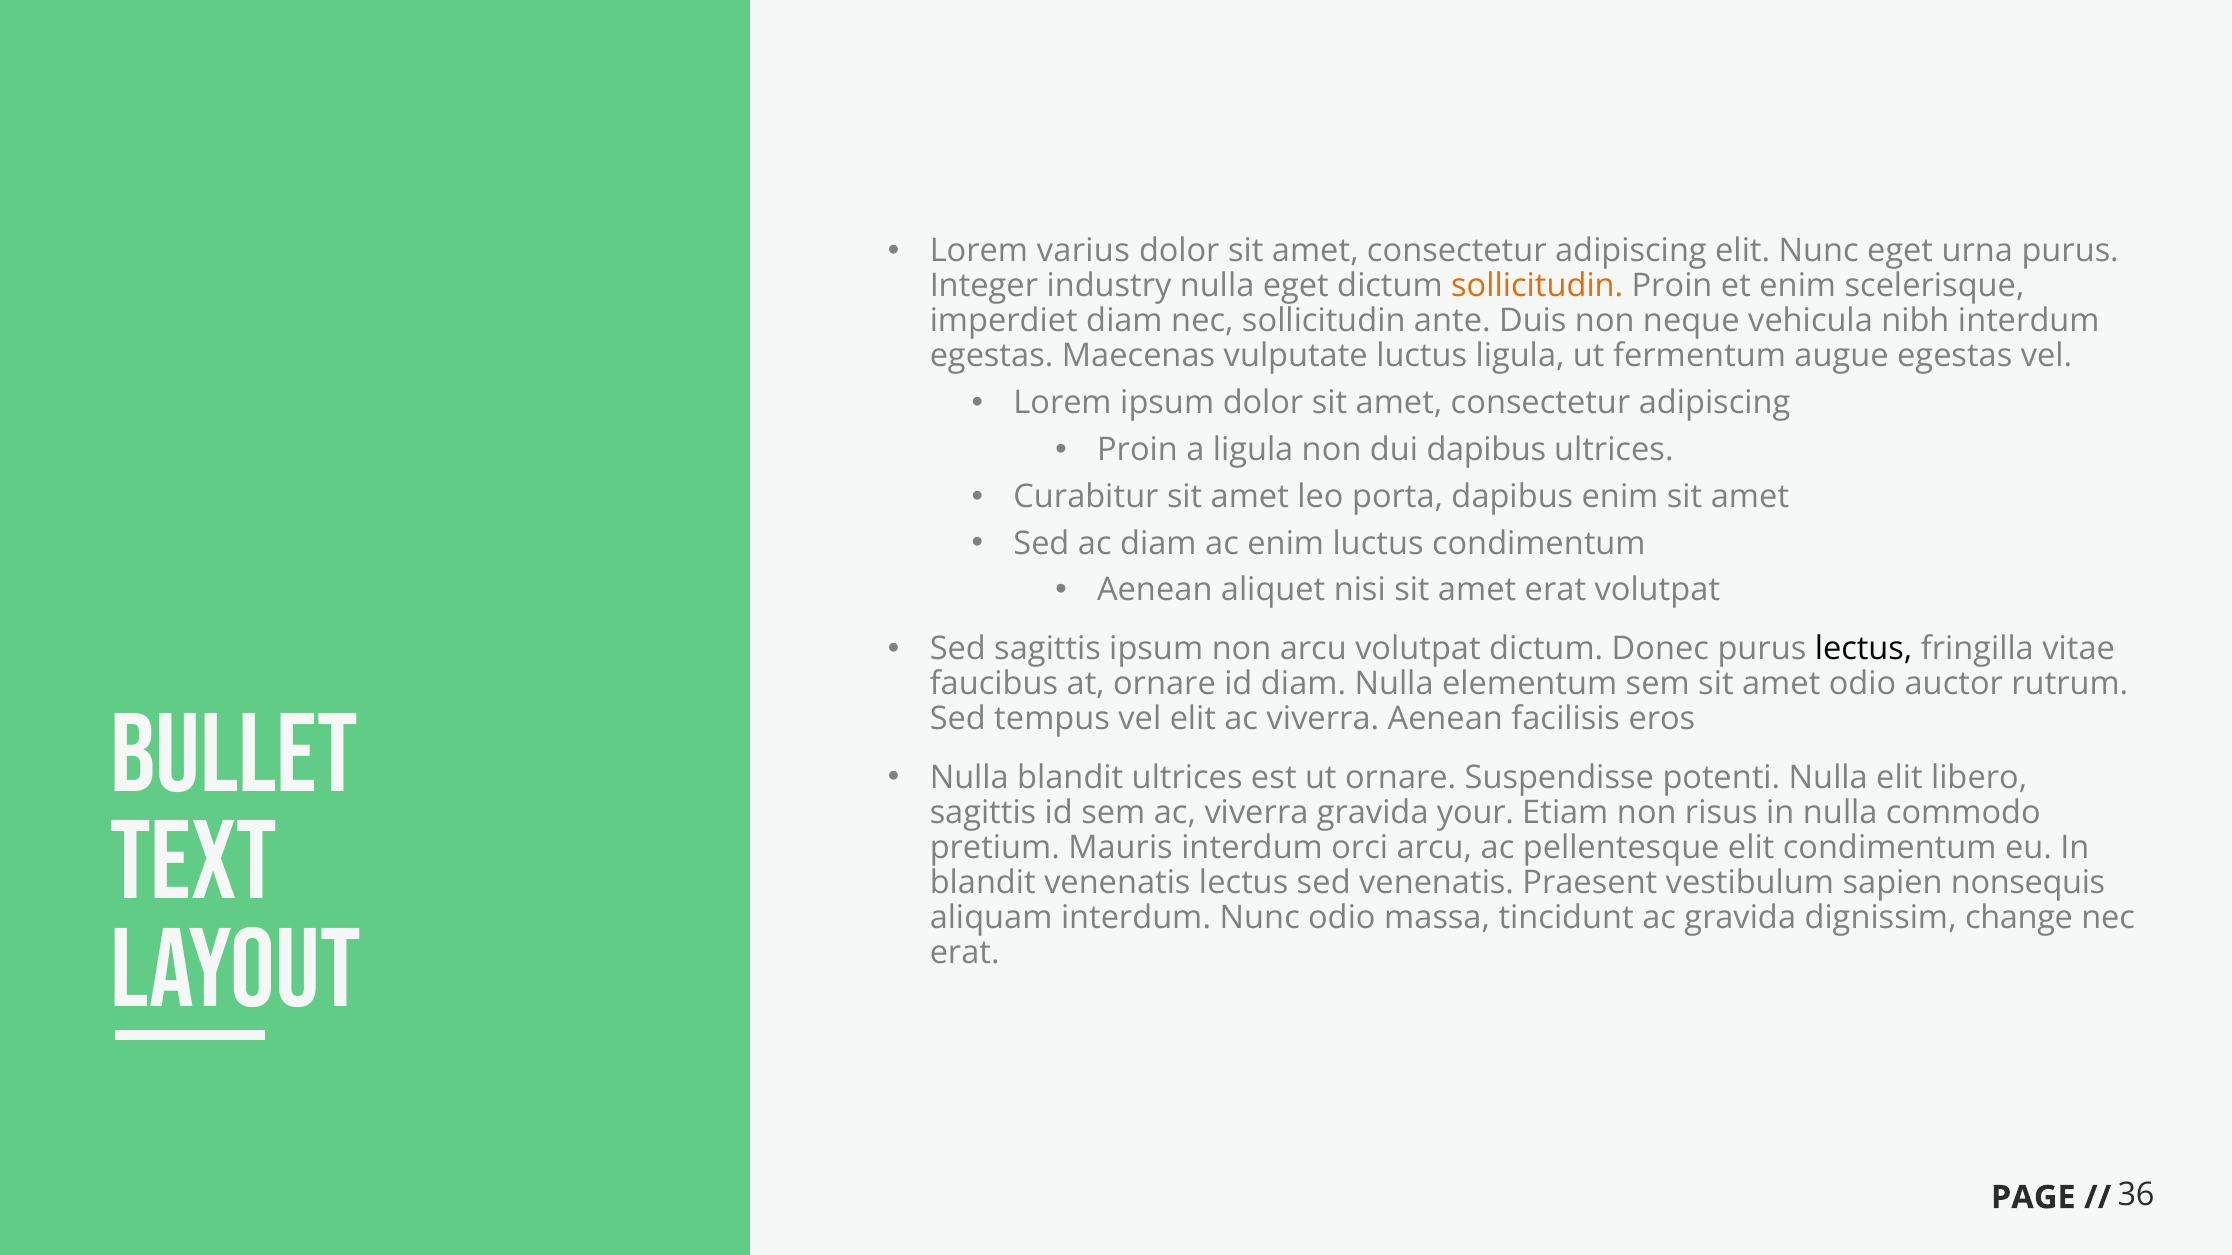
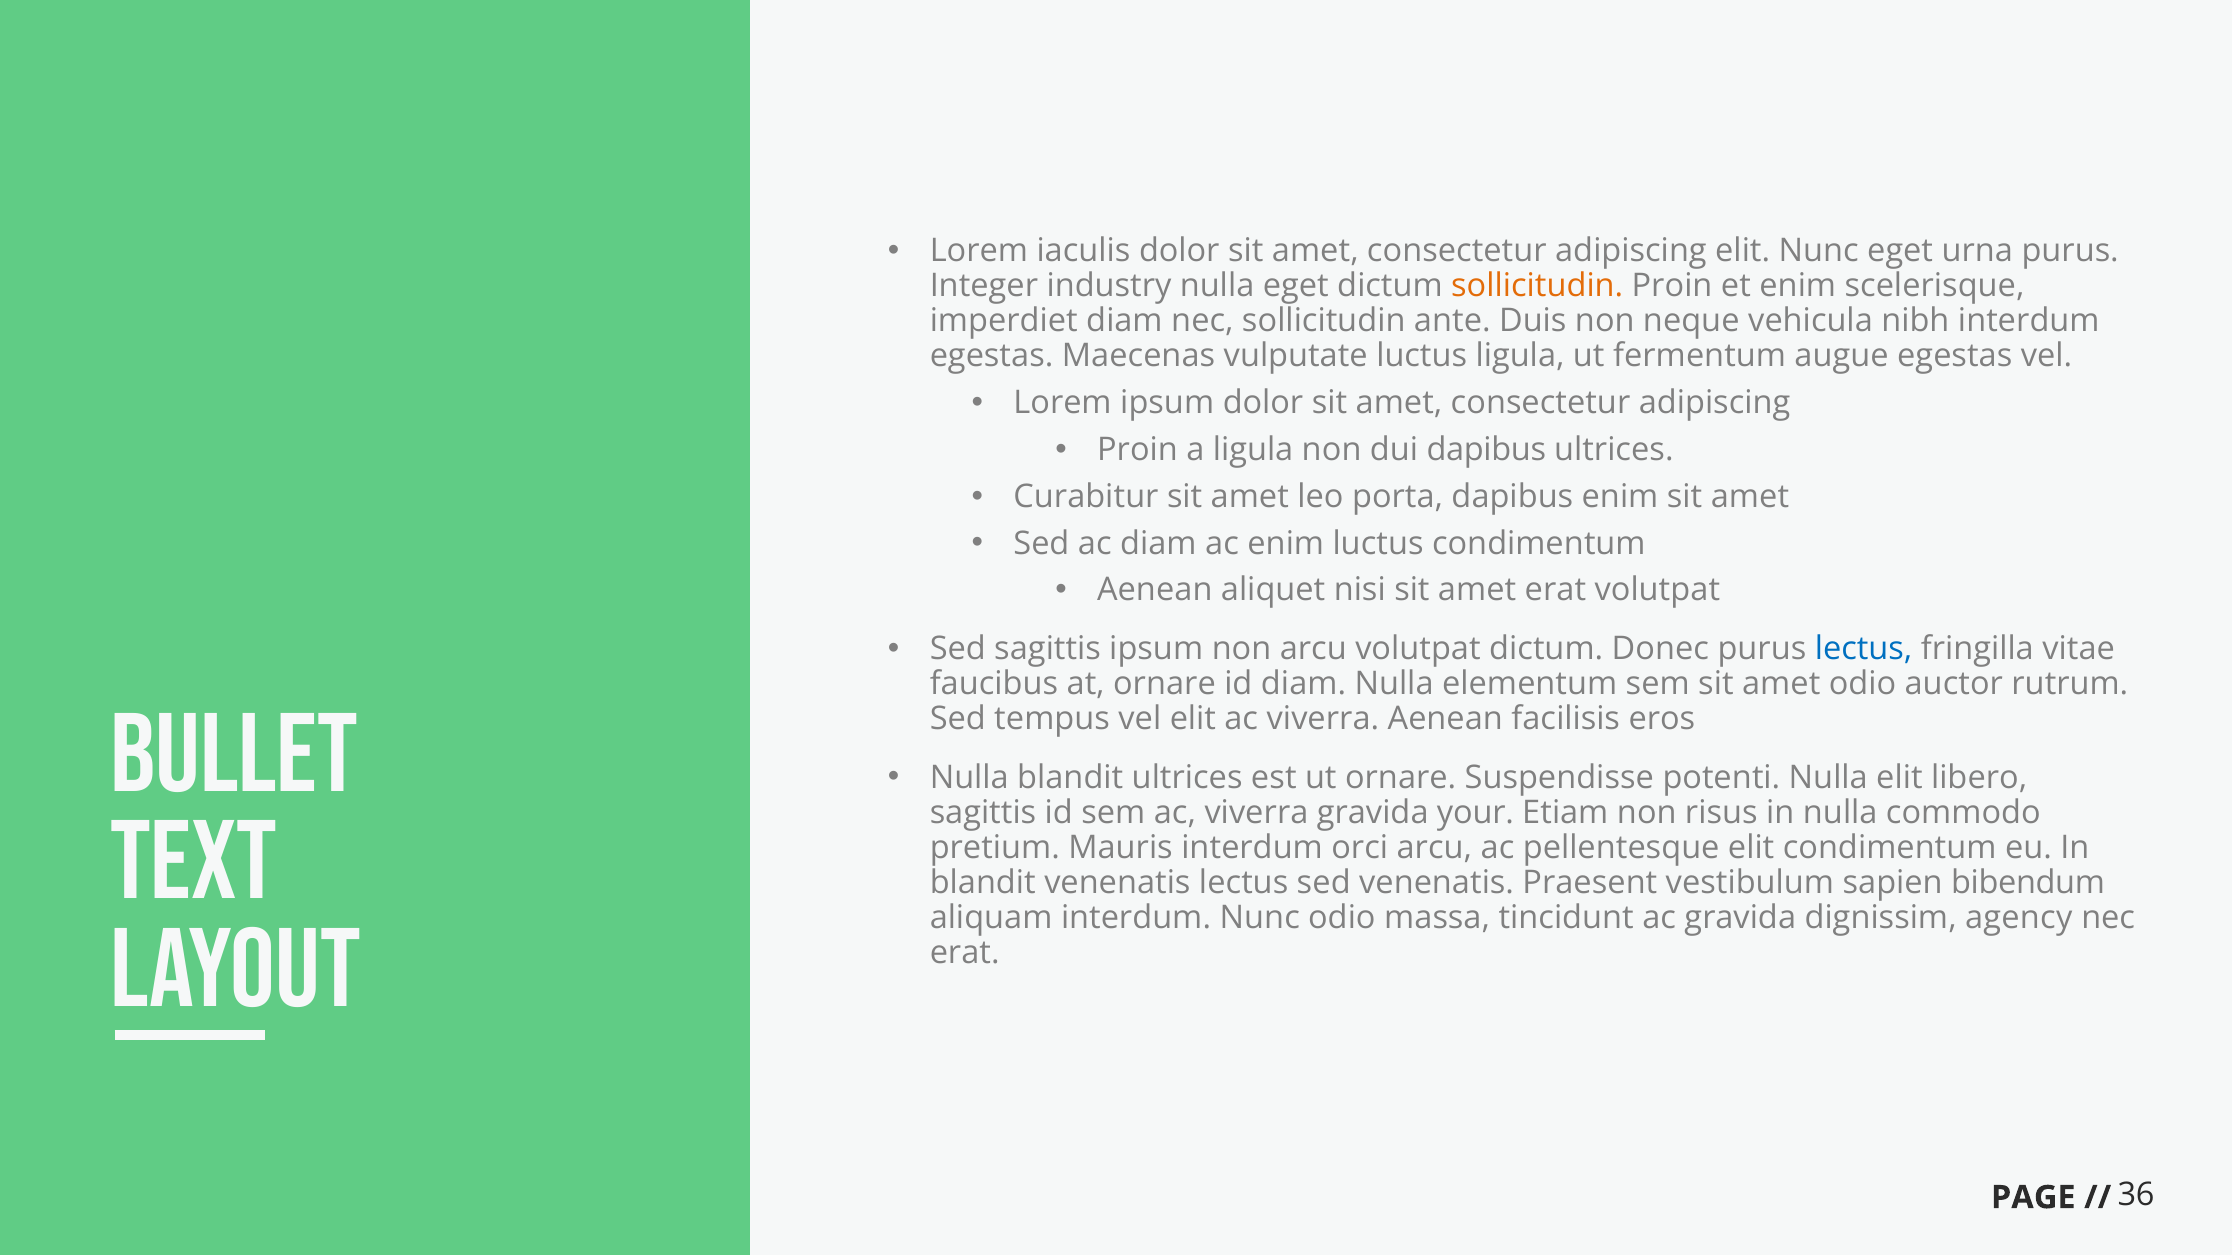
varius: varius -> iaculis (1083, 251)
lectus colour: black -> blue (1864, 649)
nonsequis: nonsequis -> bibendum (2028, 883)
change: change -> agency (2019, 918)
